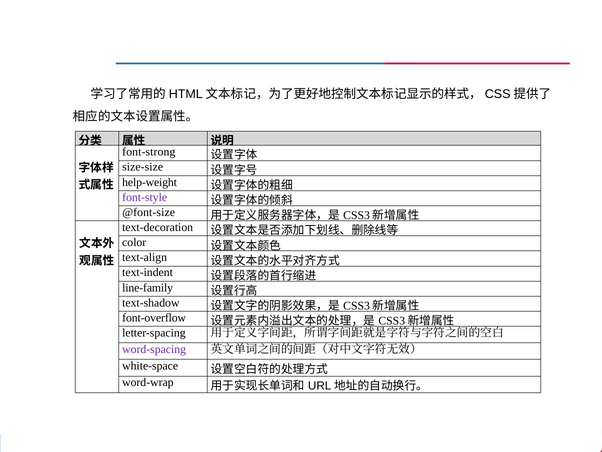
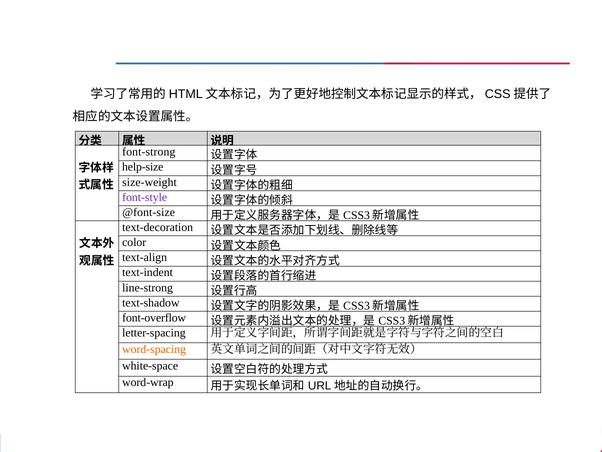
size-size: size-size -> help-size (143, 167)
help-weight: help-weight -> size-weight (150, 182)
line-family: line-family -> line-strong (148, 287)
word-spacing colour: purple -> orange (154, 349)
